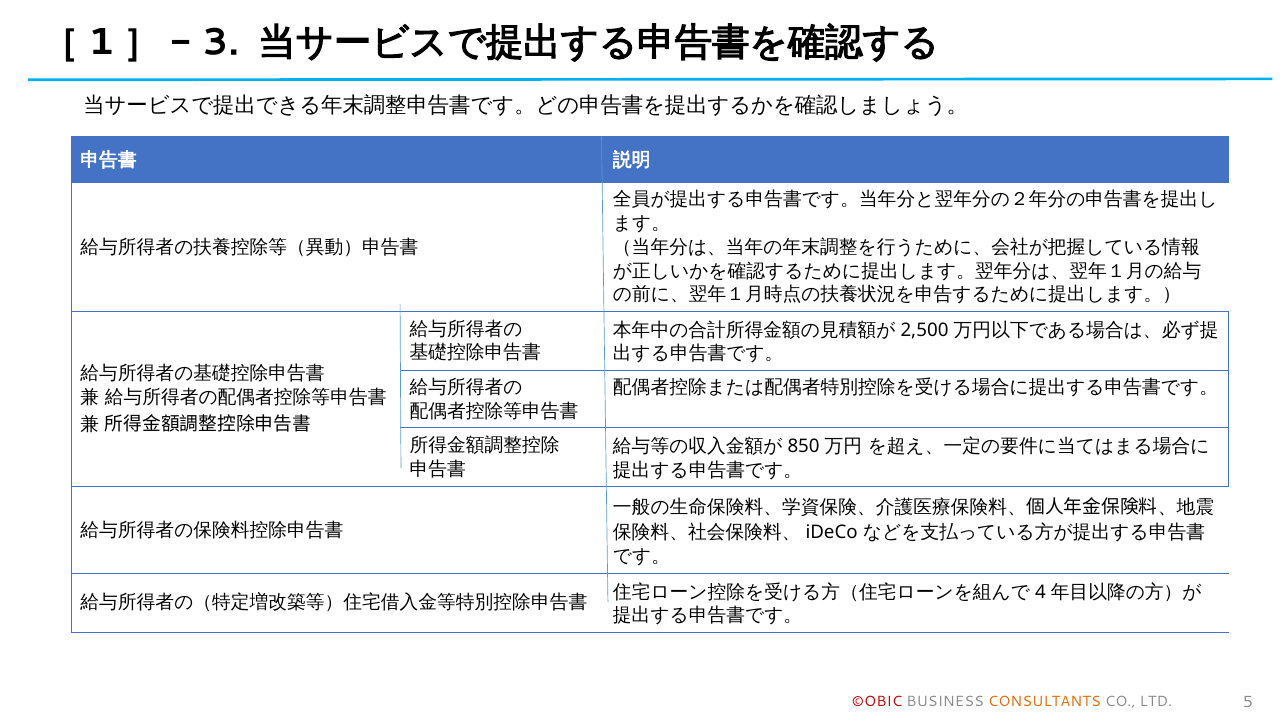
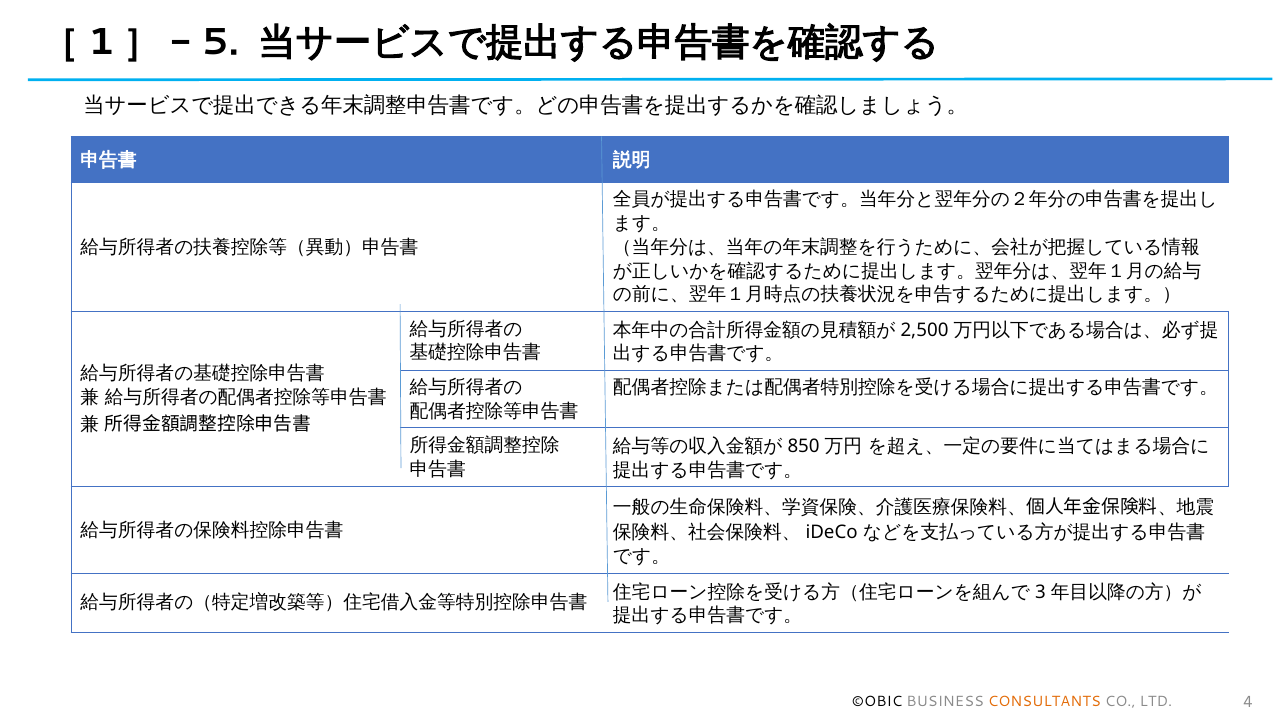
3: 3 -> 5 (220, 42)
4: 4 -> 3 (1041, 592)
©OBIC colour: red -> black (877, 702)
5: 5 -> 4 (1248, 702)
